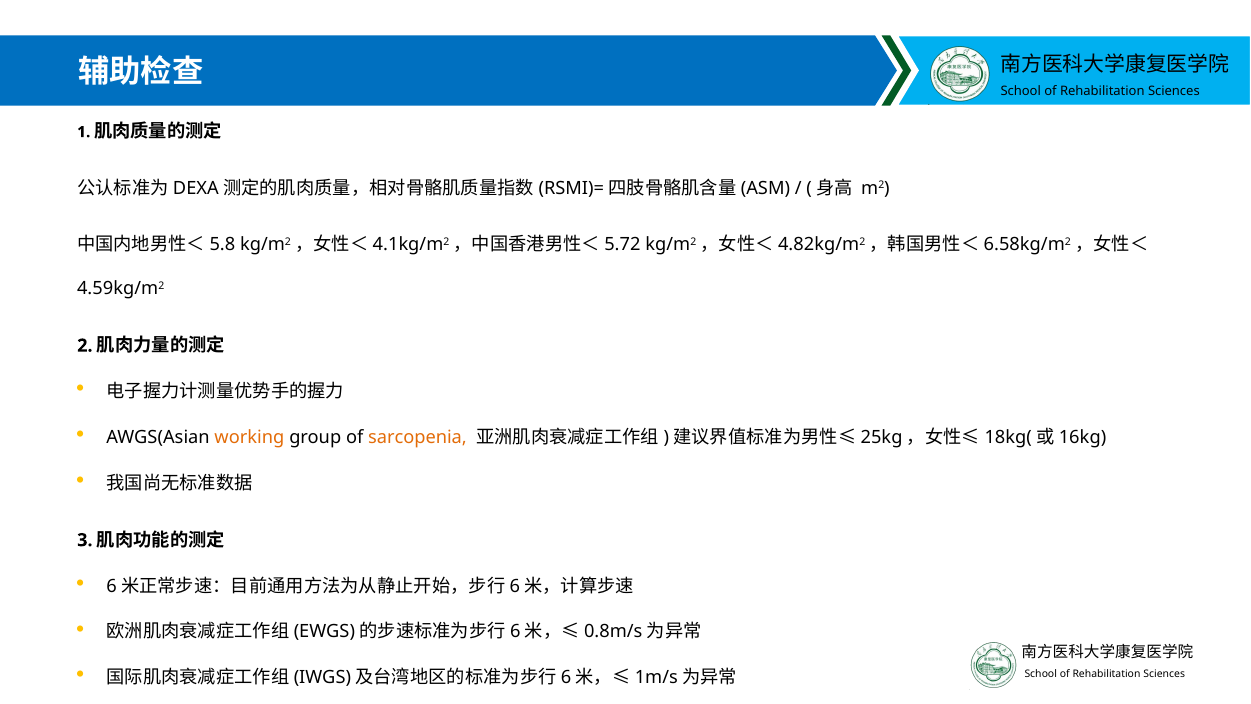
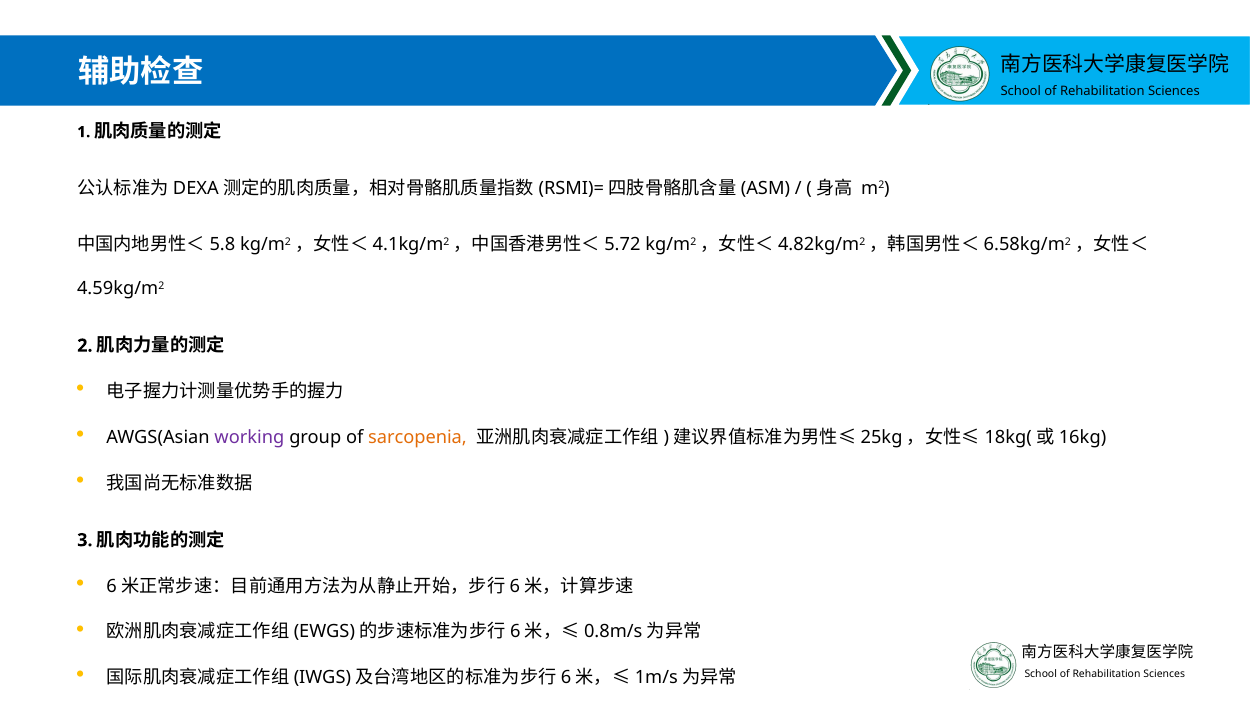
working colour: orange -> purple (249, 437)
